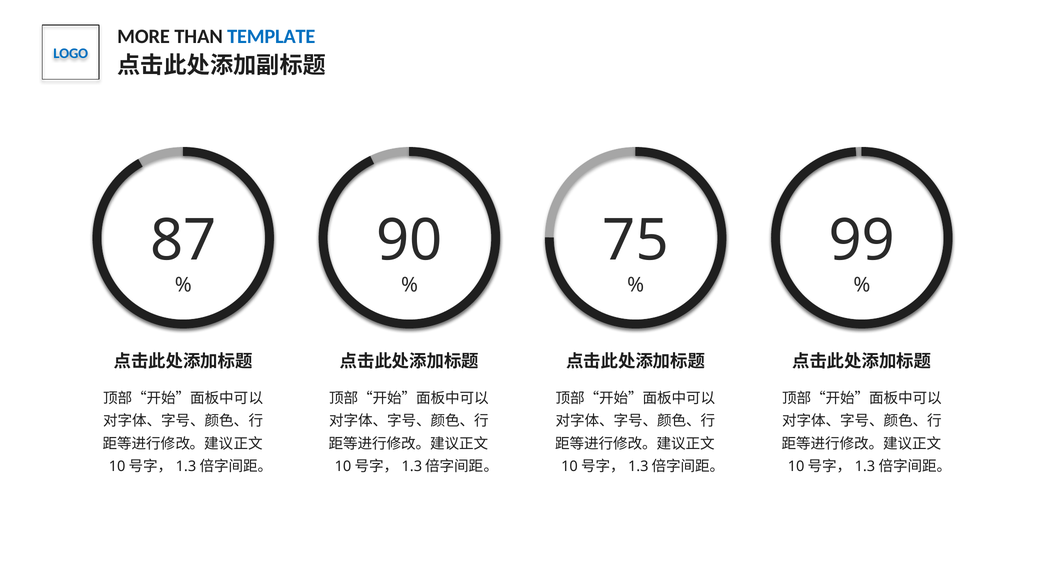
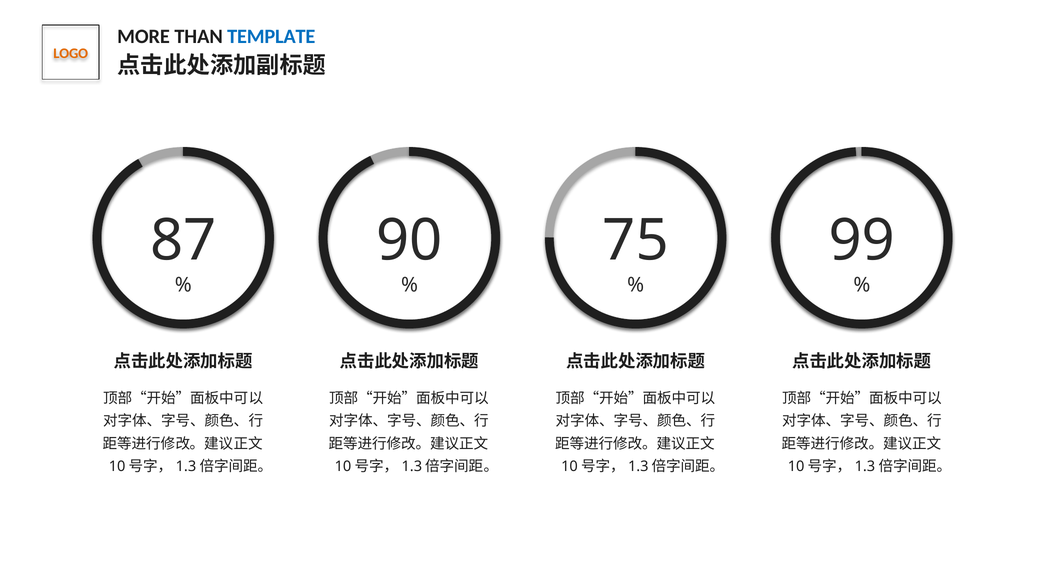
LOGO colour: blue -> orange (71, 53)
